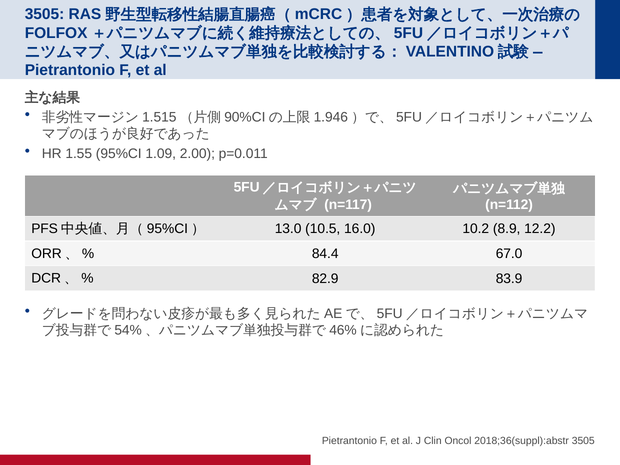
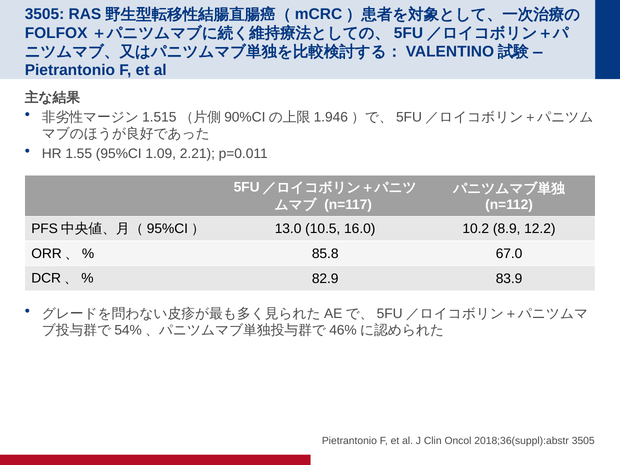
2.00: 2.00 -> 2.21 (197, 154)
84.4: 84.4 -> 85.8 (325, 254)
